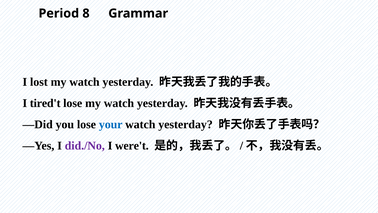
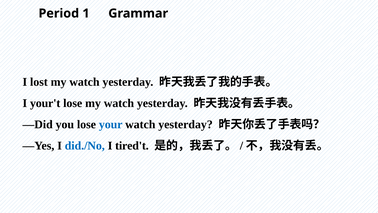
8: 8 -> 1 (86, 13)
tired't: tired't -> your't (45, 103)
did./No colour: purple -> blue (85, 146)
were't: were't -> tired't (132, 146)
